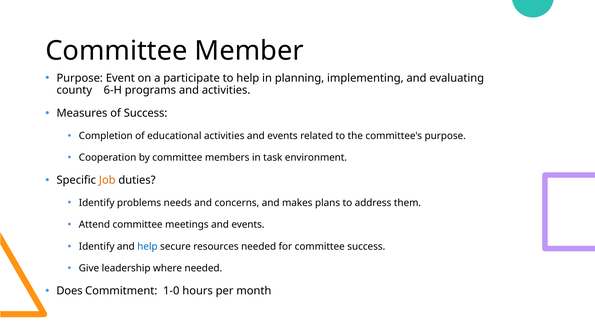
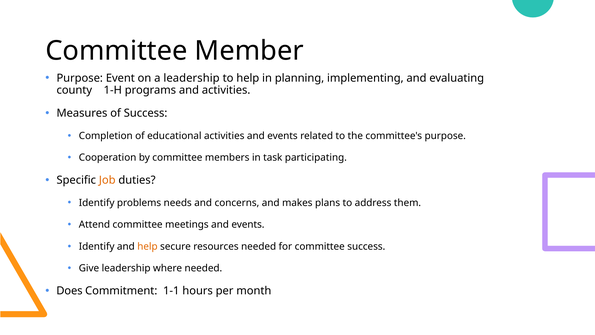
a participate: participate -> leadership (192, 78)
6-H: 6-H -> 1-H (113, 90)
environment: environment -> participating (316, 158)
help colour: blue -> orange (147, 246)
1-0: 1-0 -> 1-1 (171, 291)
